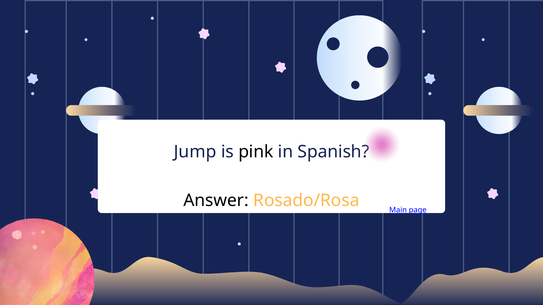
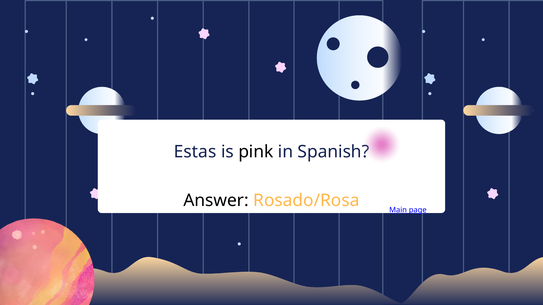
Jump: Jump -> Estas (195, 152)
